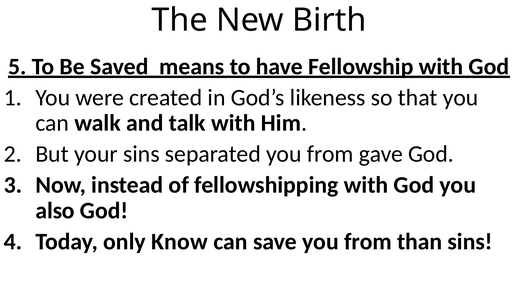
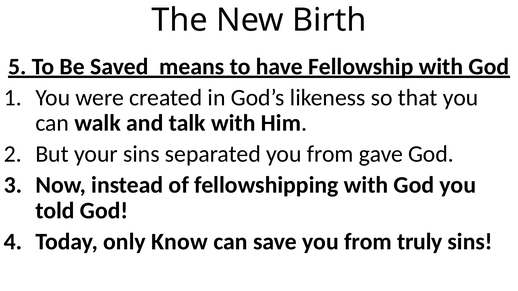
also: also -> told (55, 211)
than: than -> truly (420, 242)
